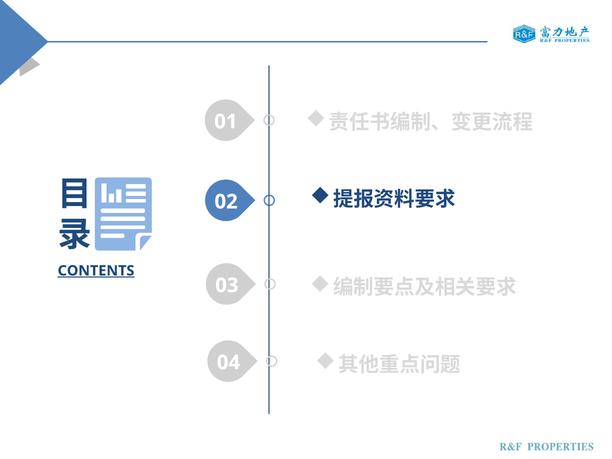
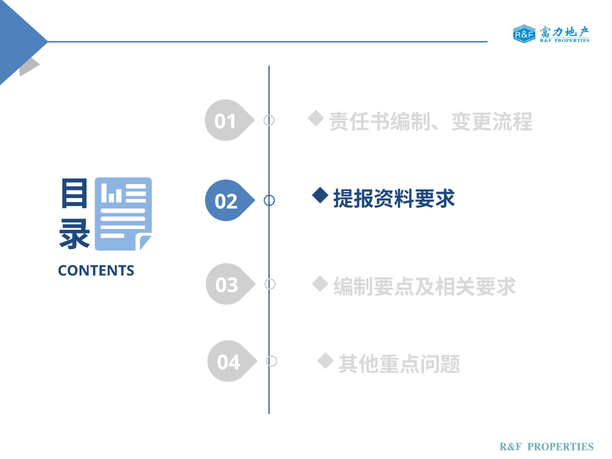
CONTENTS underline: present -> none (96, 271)
